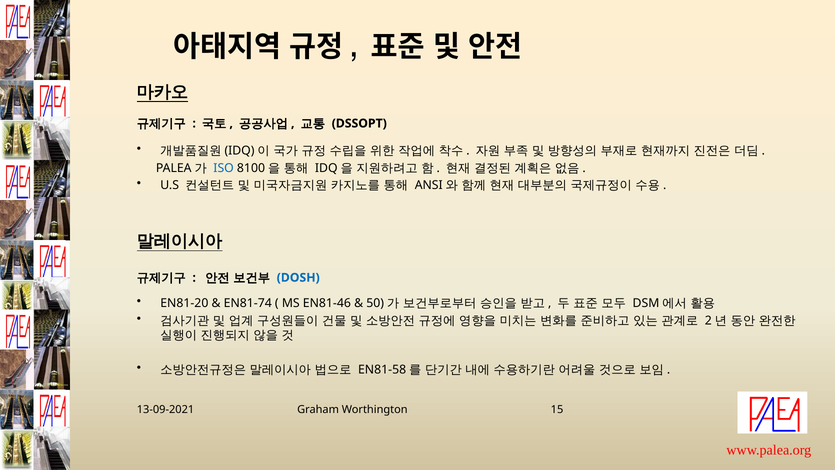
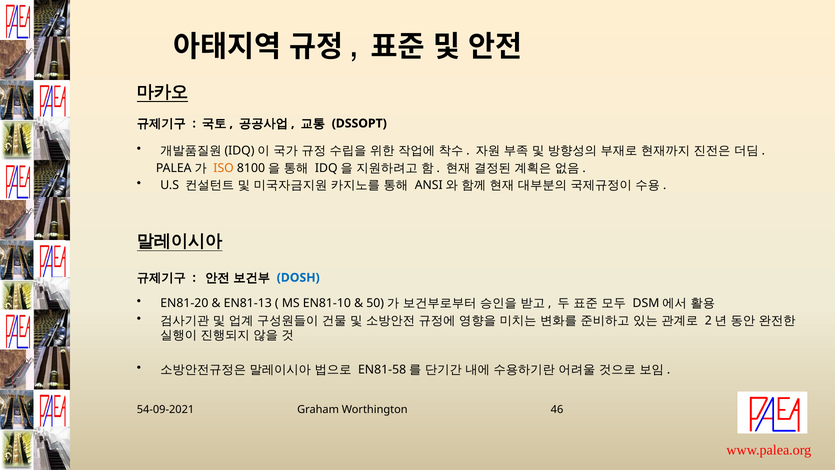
ISO colour: blue -> orange (224, 168)
EN81-74: EN81-74 -> EN81-13 (248, 303)
EN81-46: EN81-46 -> EN81-10 (327, 303)
13-09-2021: 13-09-2021 -> 54-09-2021 (166, 410)
15: 15 -> 46 (557, 410)
